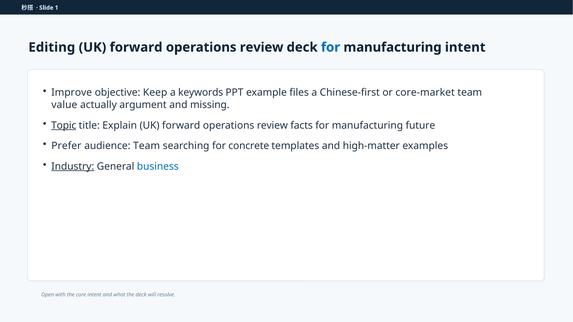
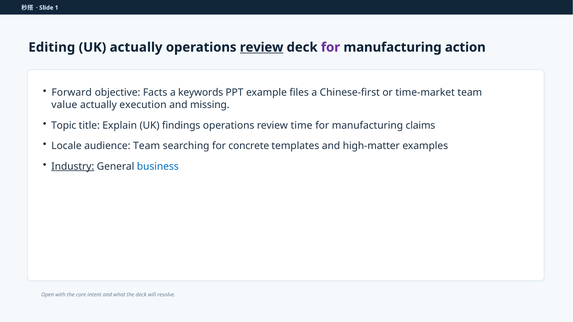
forward: forward -> actually (136, 47)
review underline: none -> present (262, 47)
for colour: blue -> purple (331, 47)
manufacturing intent: intent -> action (465, 47)
Improve: Improve -> Forward (72, 93)
Keep: Keep -> Facts (155, 93)
core-market: core-market -> time-market (425, 93)
argument: argument -> execution (143, 105)
Topic underline: present -> none (64, 125)
forward: forward -> findings (181, 125)
facts: facts -> time (302, 125)
future: future -> claims (420, 125)
Prefer: Prefer -> Locale (66, 146)
